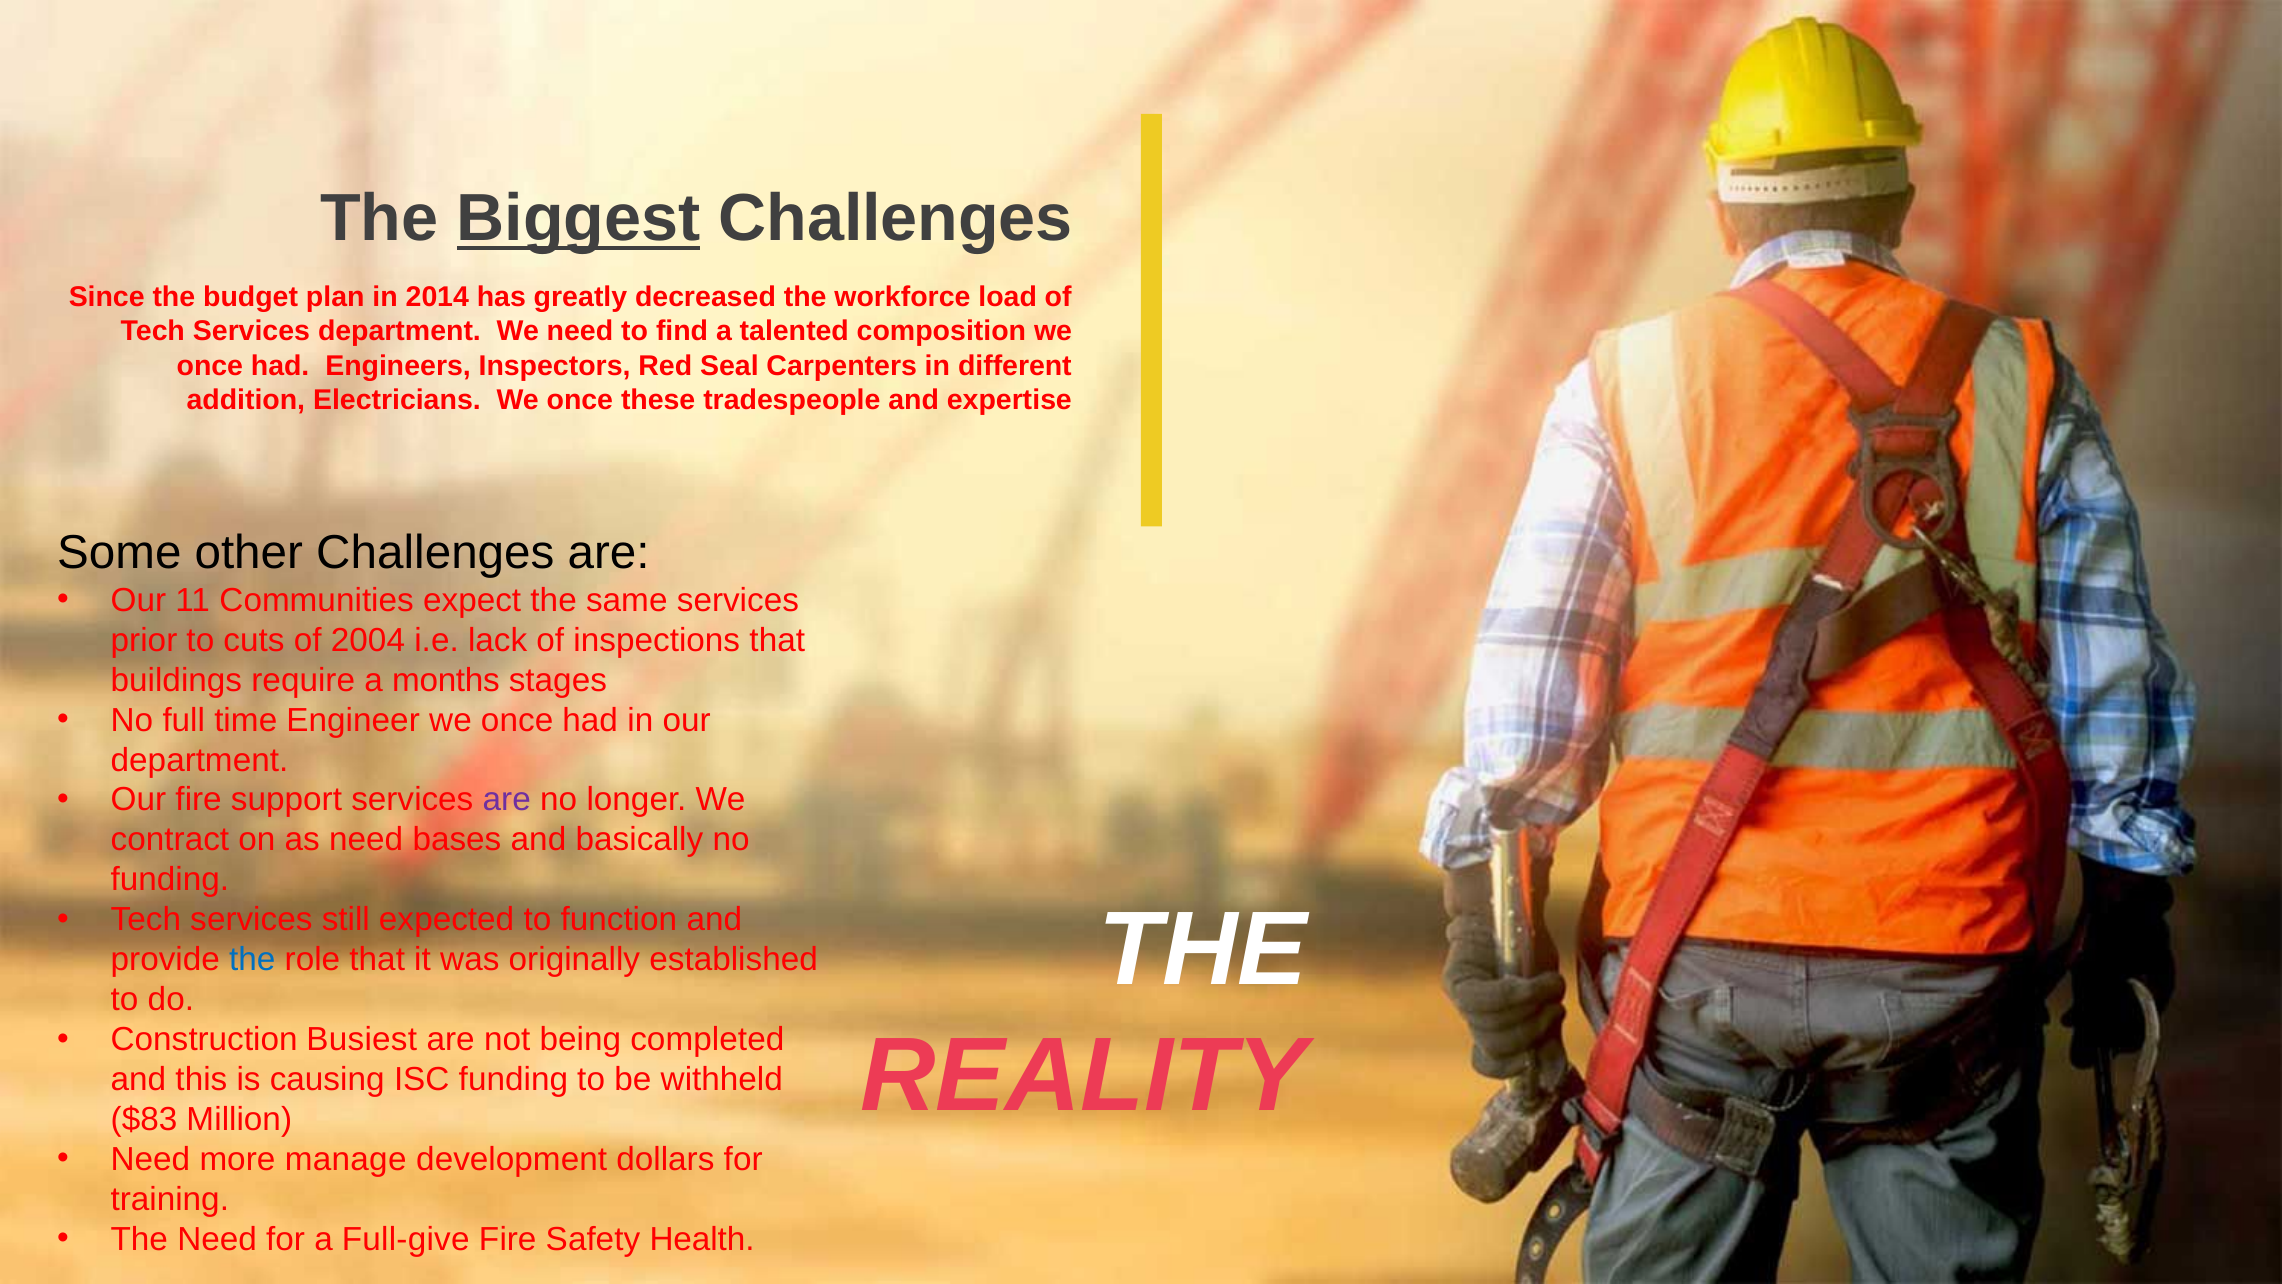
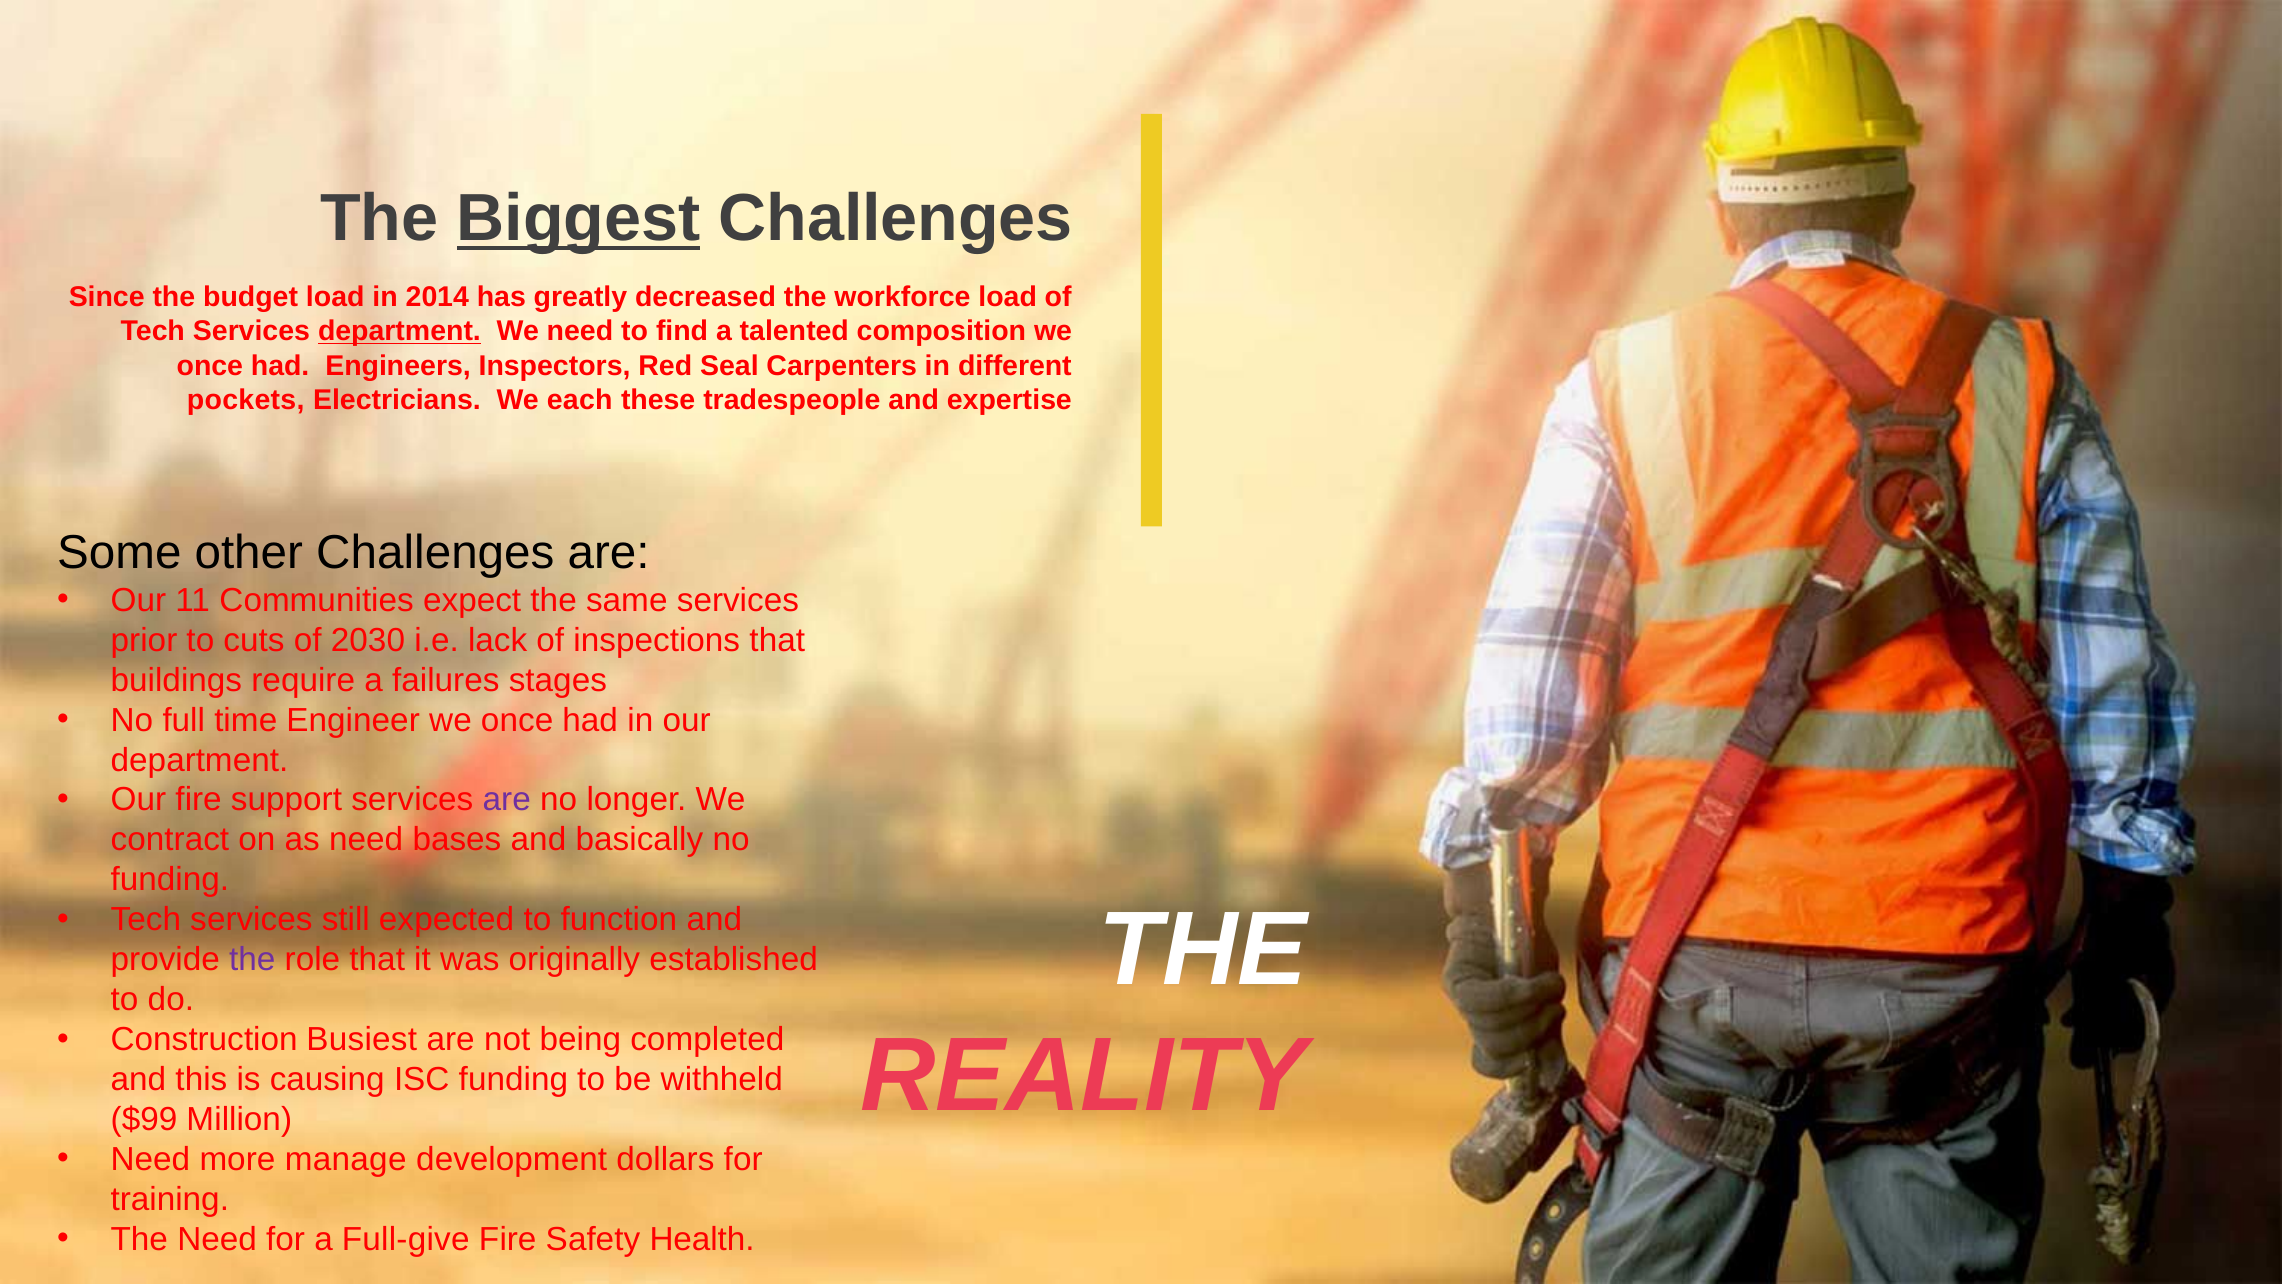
budget plan: plan -> load (335, 297)
department underline: none -> present (399, 331)
addition: addition -> pockets (246, 400)
Electricians We once: once -> each (580, 400)
2004: 2004 -> 2030 (368, 640)
months: months -> failures (446, 680)
the colour: blue -> purple (252, 960)
$83: $83 -> $99 (144, 1119)
